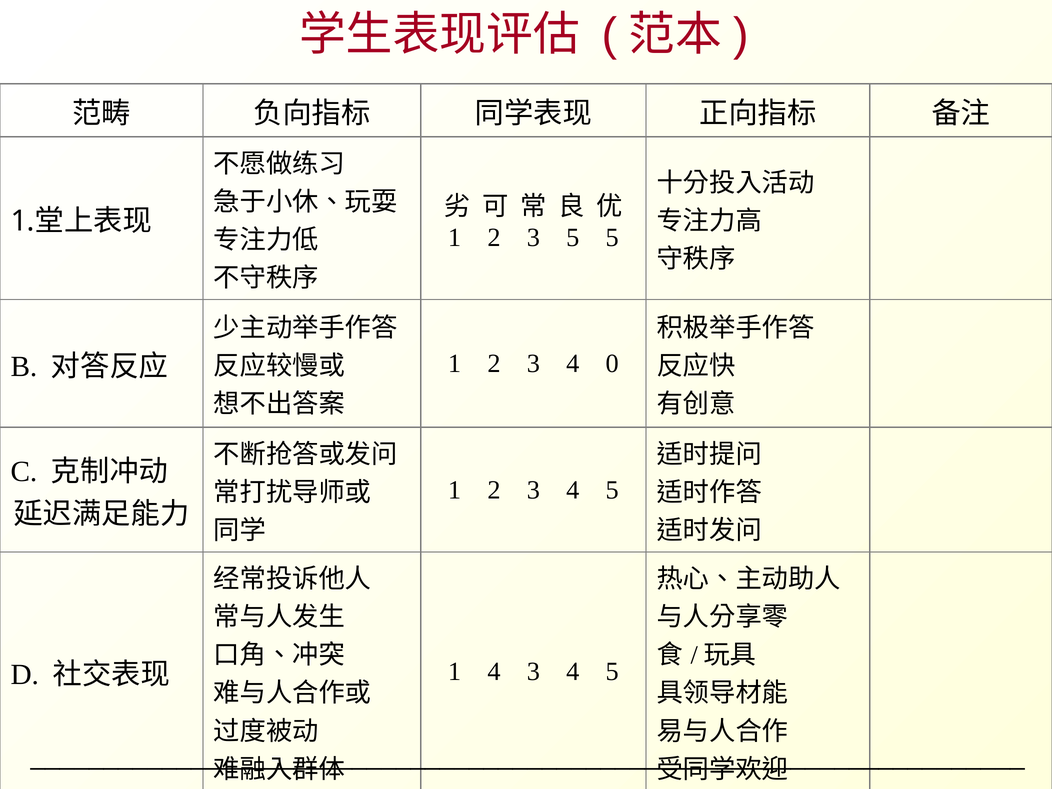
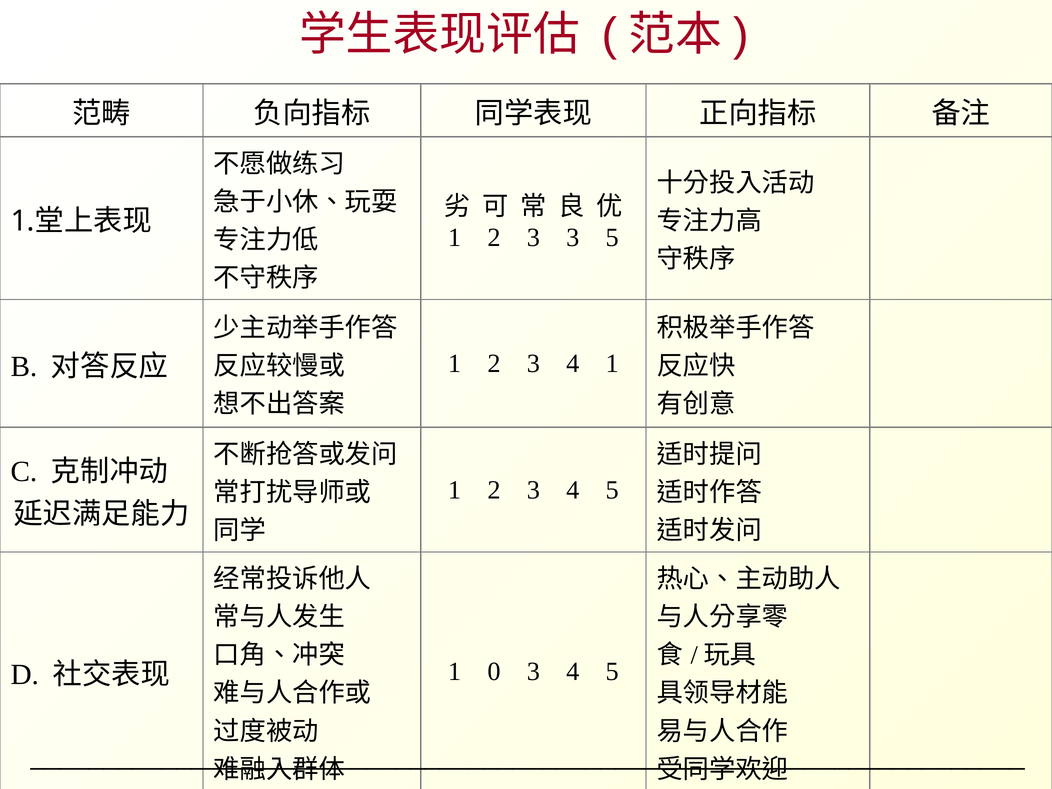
3 5: 5 -> 3 (573, 237)
4 0: 0 -> 1 (612, 364)
1 4: 4 -> 0 (494, 672)
